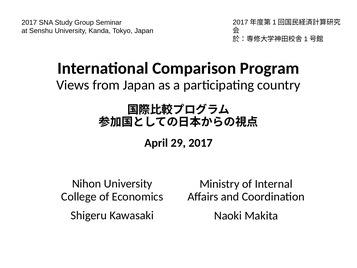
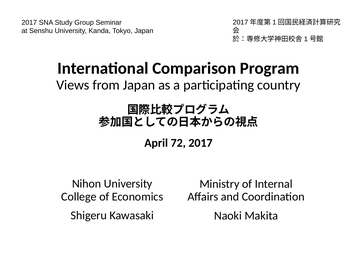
29: 29 -> 72 (178, 143)
